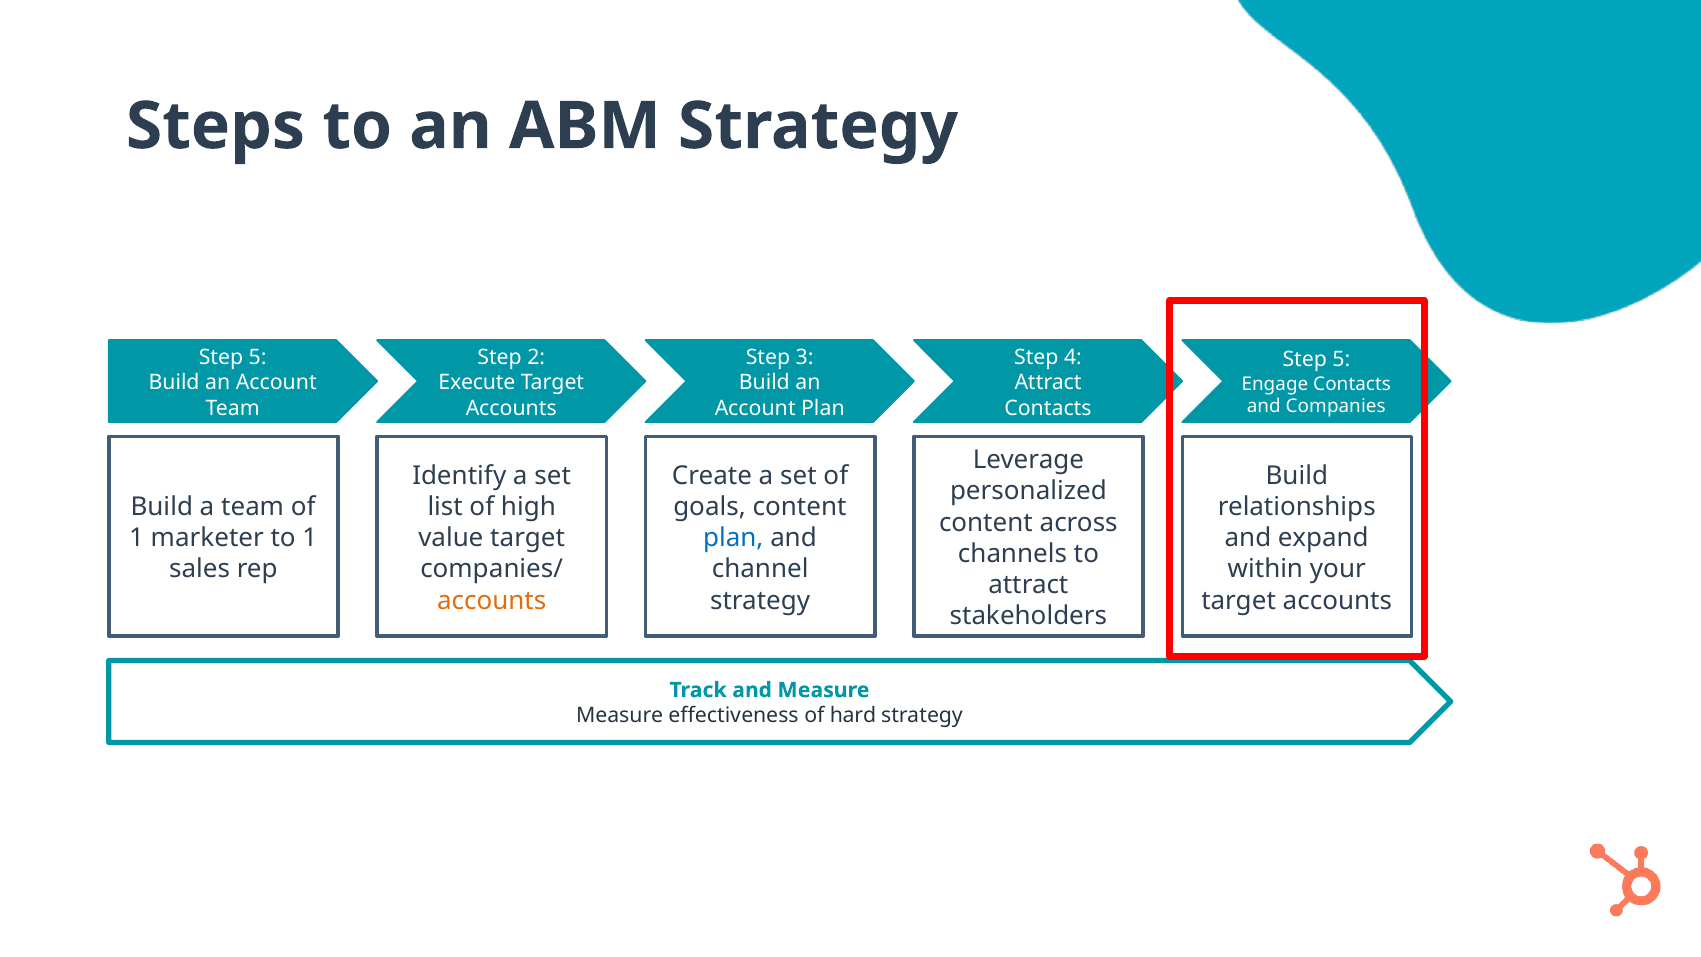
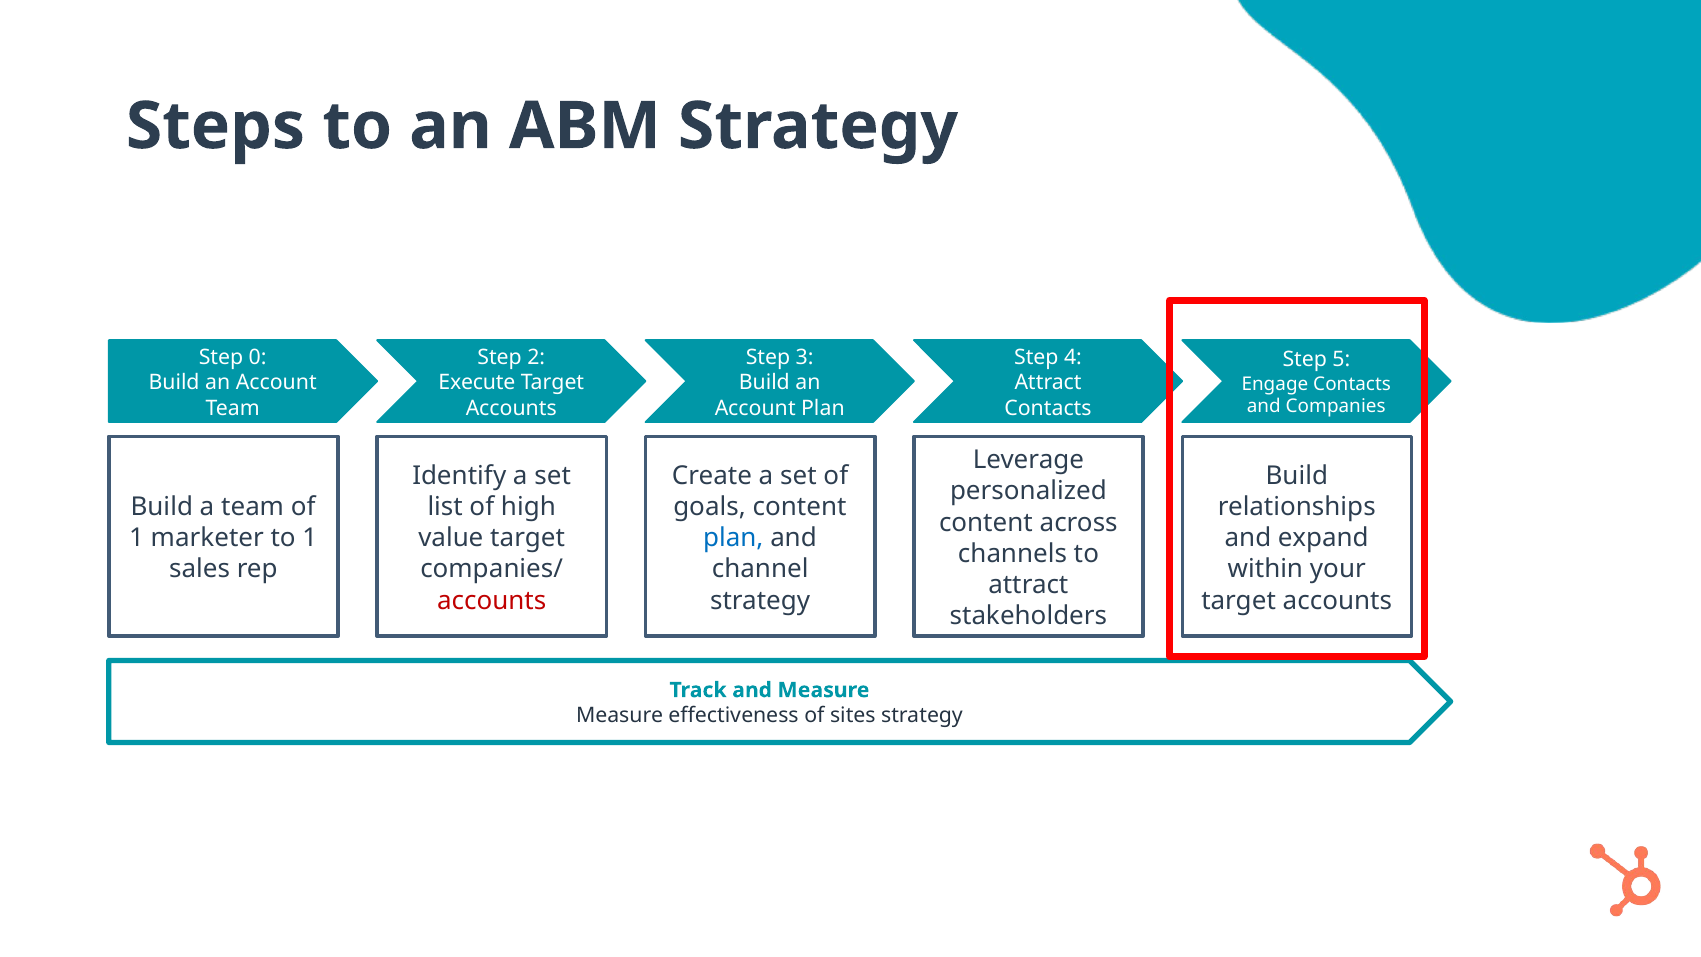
5: 5 -> 0 (258, 357)
accounts colour: orange -> red (492, 600)
hard: hard -> sites (853, 716)
